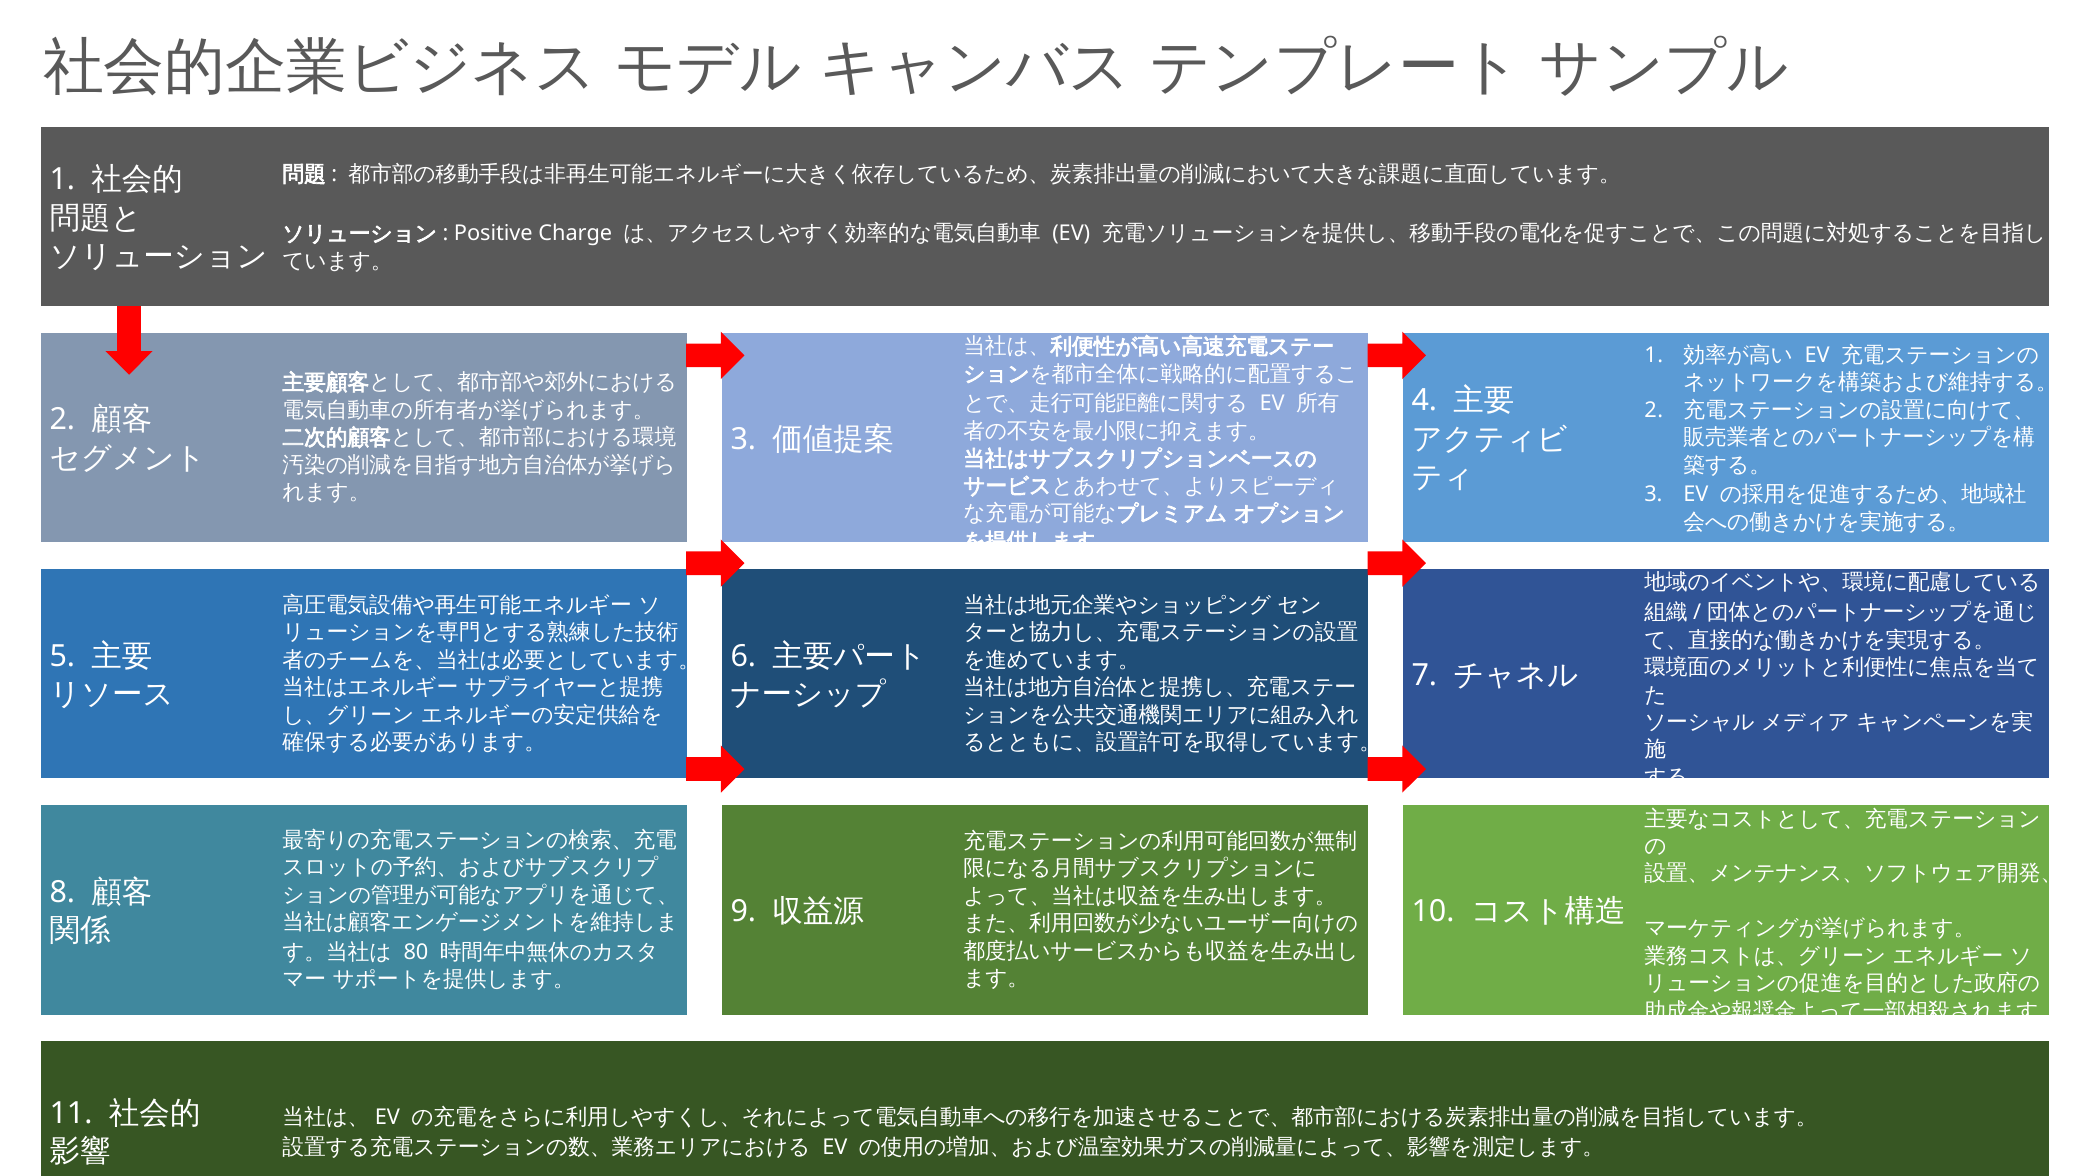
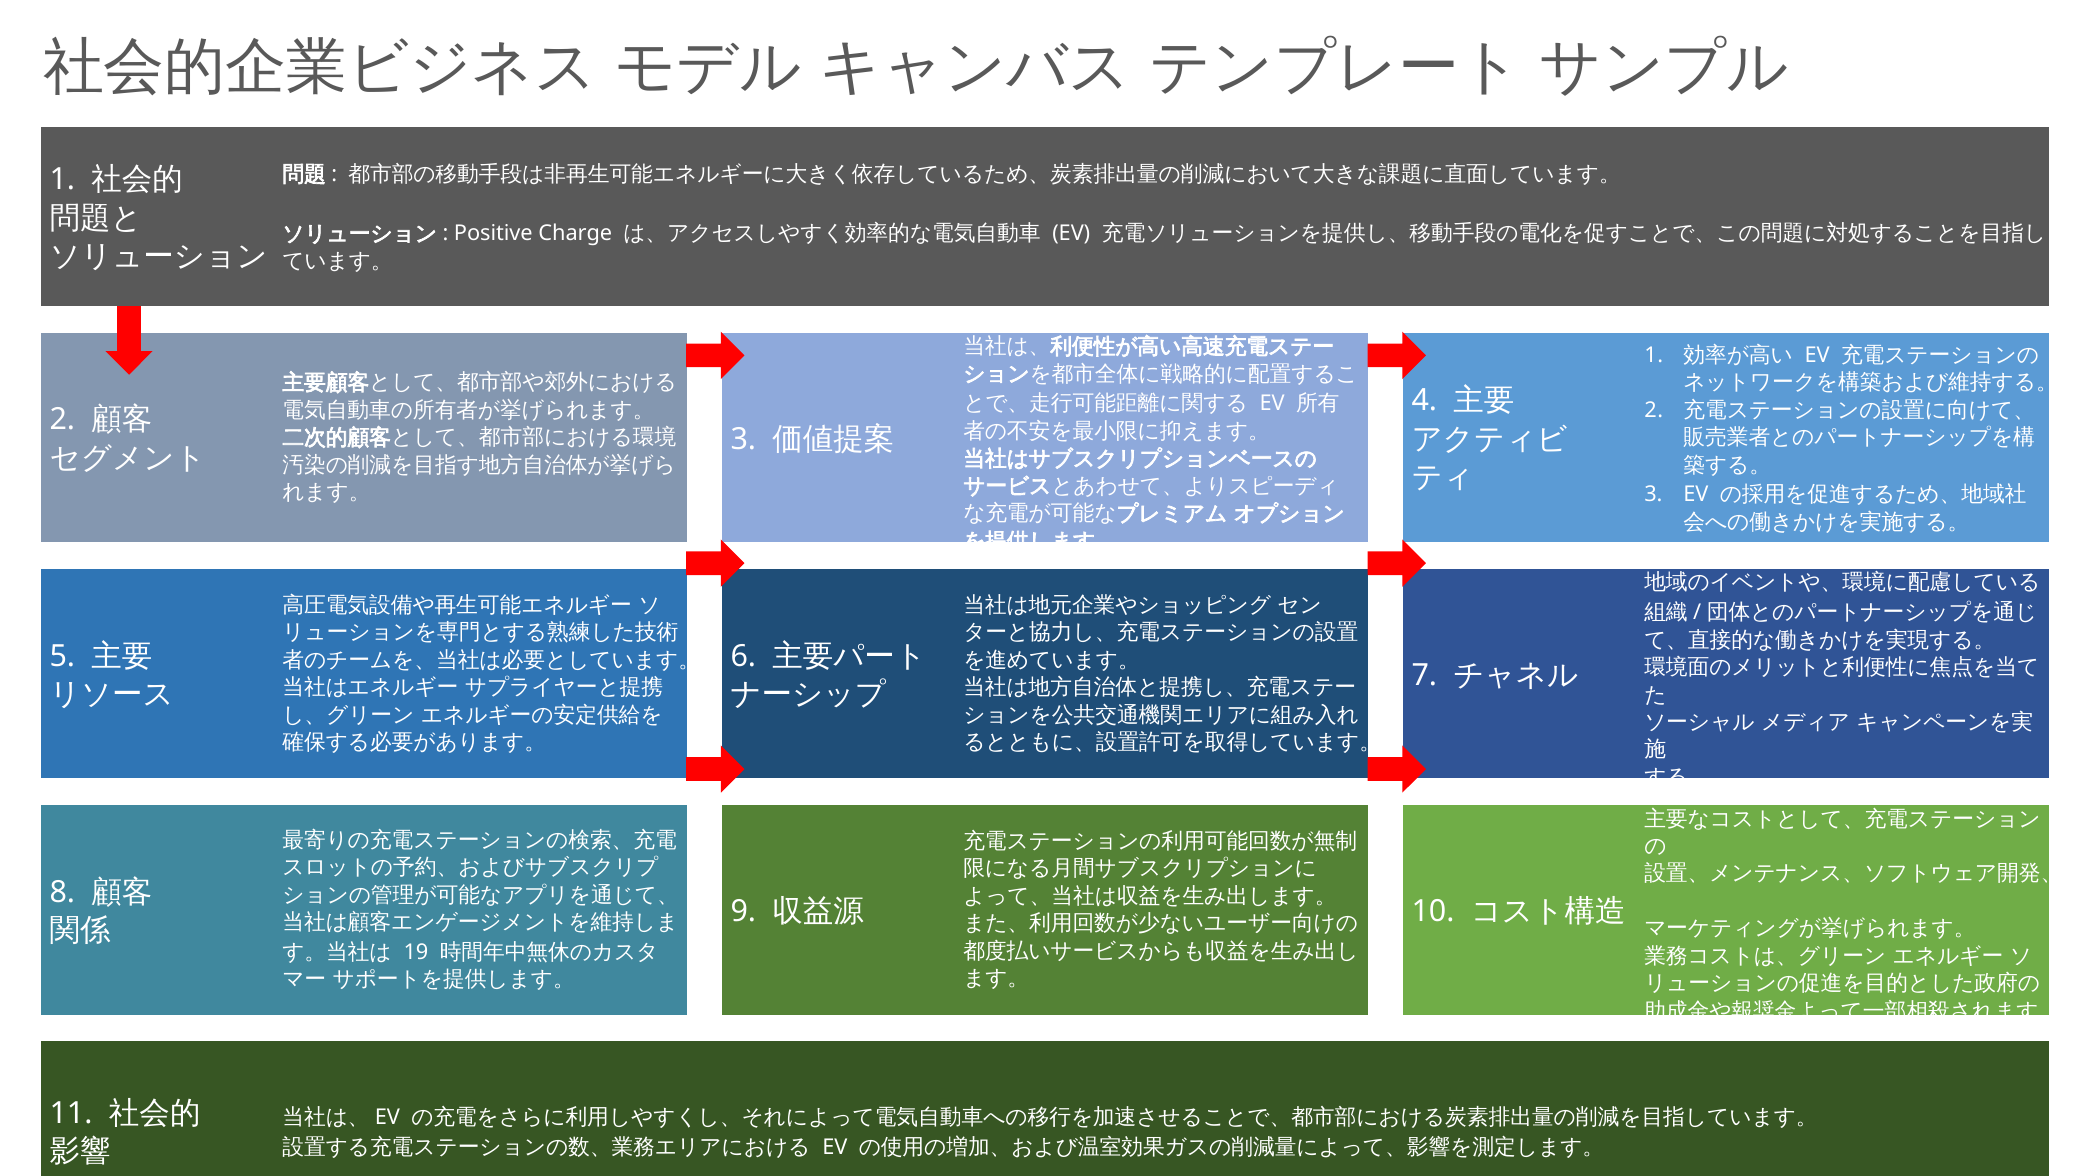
80: 80 -> 19 (416, 952)
